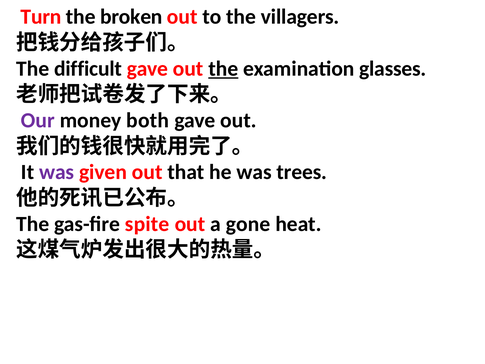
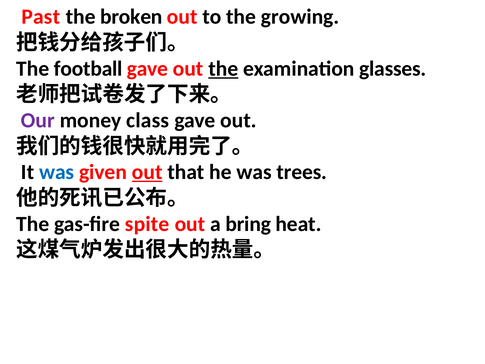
Turn: Turn -> Past (41, 17)
villagers: villagers -> growing (300, 17)
difficult: difficult -> football (88, 69)
both: both -> class (148, 120)
was colour: purple -> blue (57, 172)
out underline: none -> present (147, 172)
gone: gone -> bring (248, 224)
